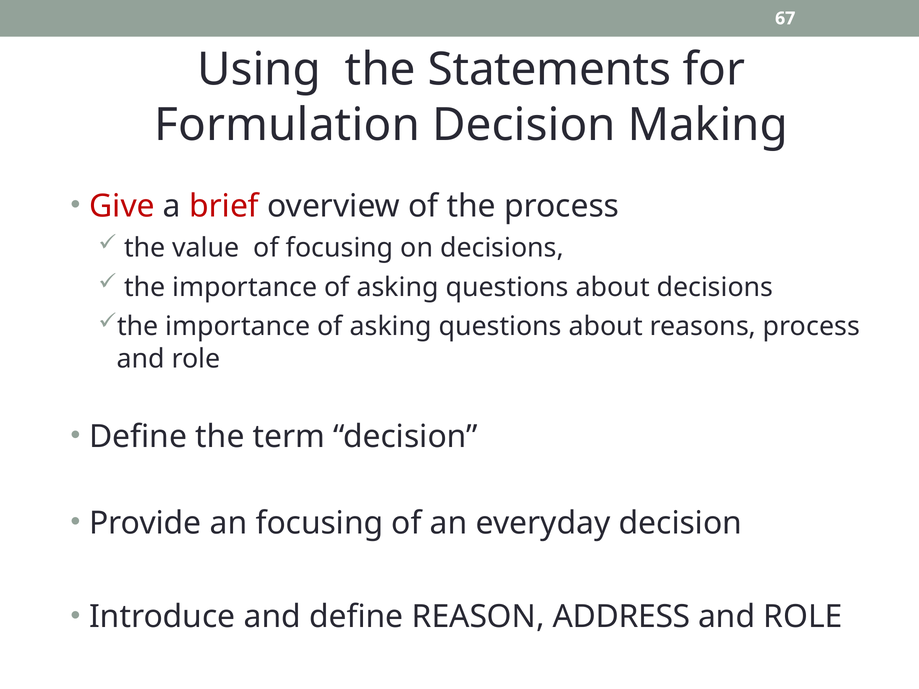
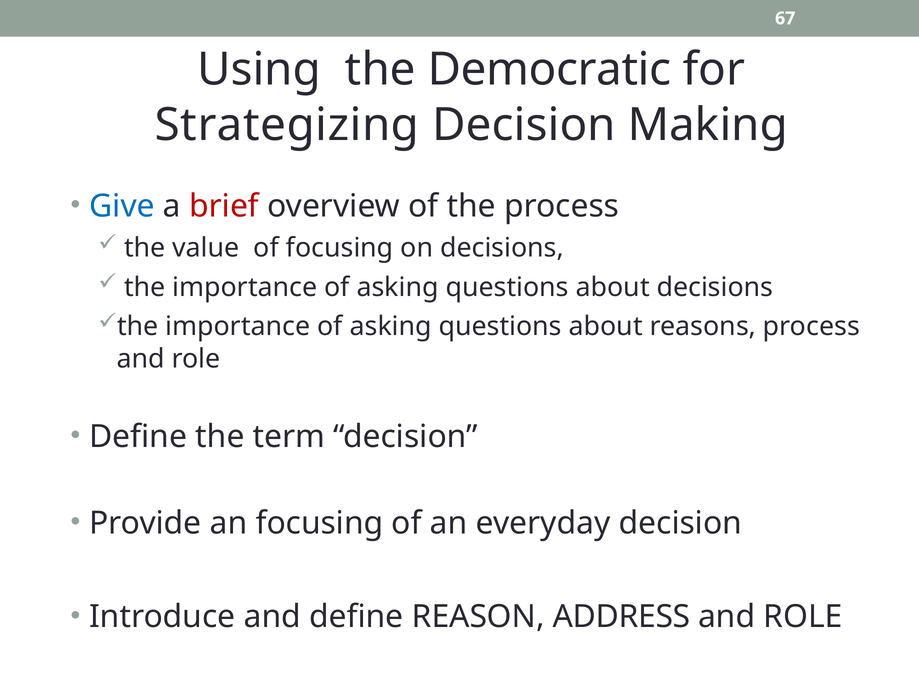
Statements: Statements -> Democratic (550, 70)
Formulation: Formulation -> Strategizing (287, 125)
Give colour: red -> blue (122, 206)
